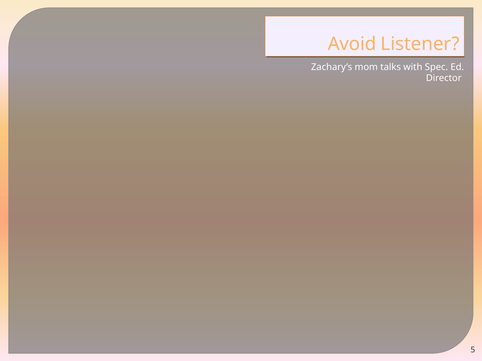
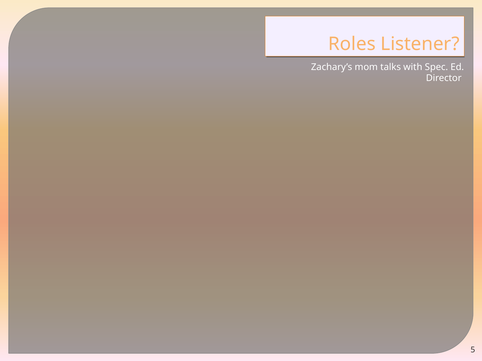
Avoid: Avoid -> Roles (352, 44)
